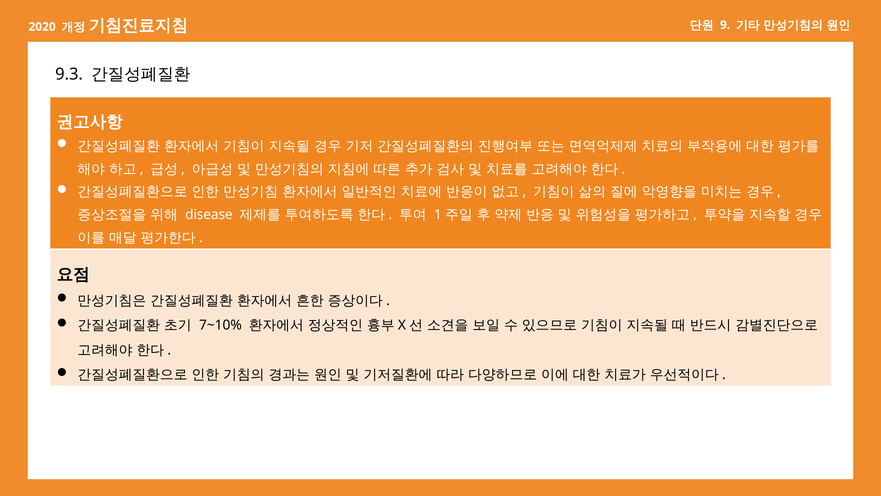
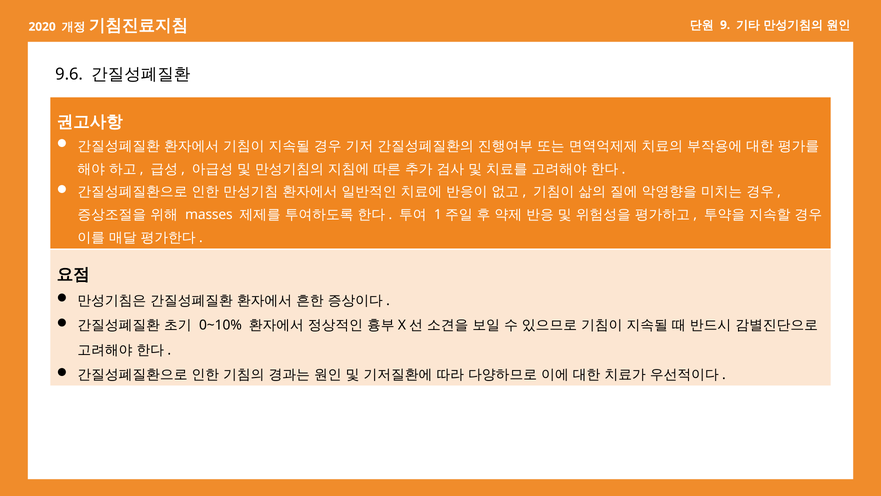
9.3: 9.3 -> 9.6 (69, 74)
disease: disease -> masses (209, 215)
7~10%: 7~10% -> 0~10% (220, 325)
